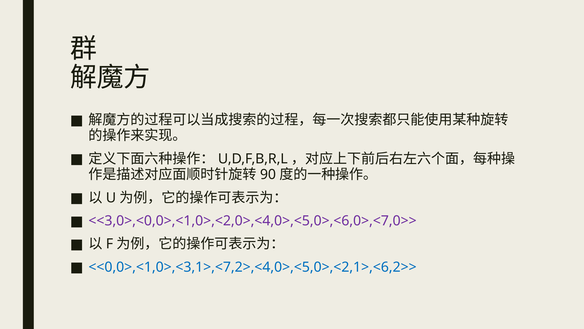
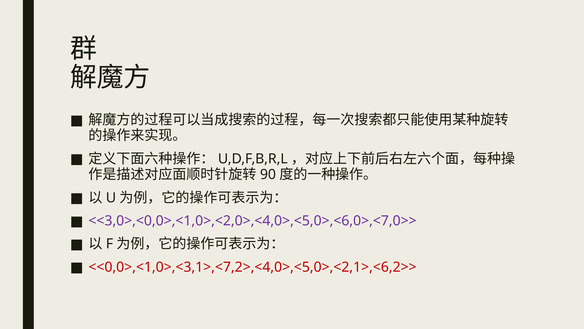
<<0,0>,<1,0>,<3,1>,<7,2>,<4,0>,<5,0>,<2,1>,<6,2>> colour: blue -> red (253, 267)
